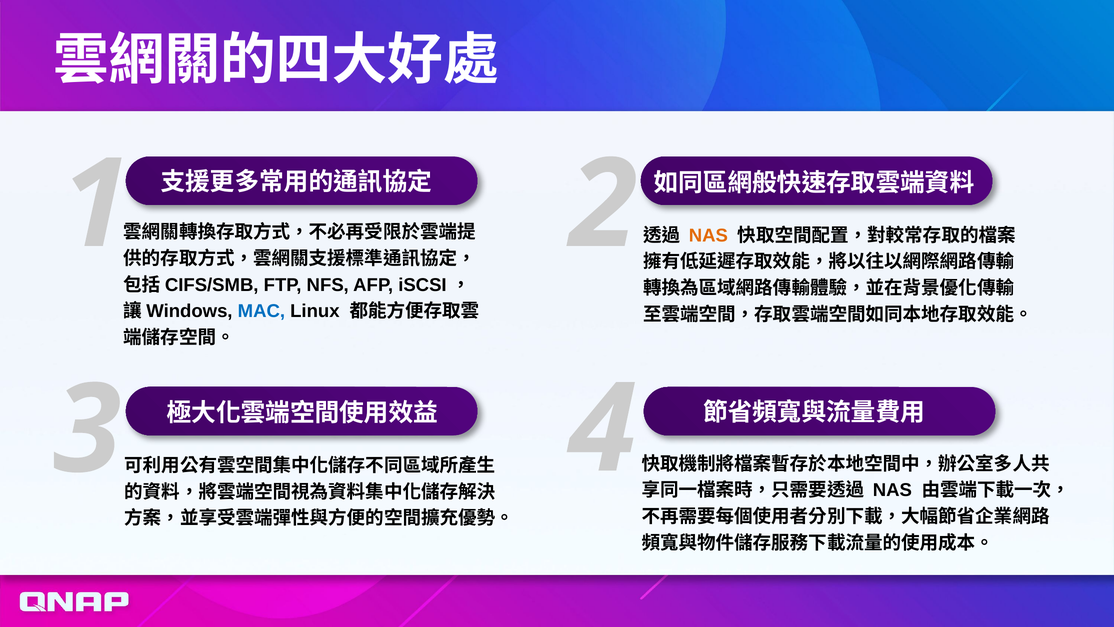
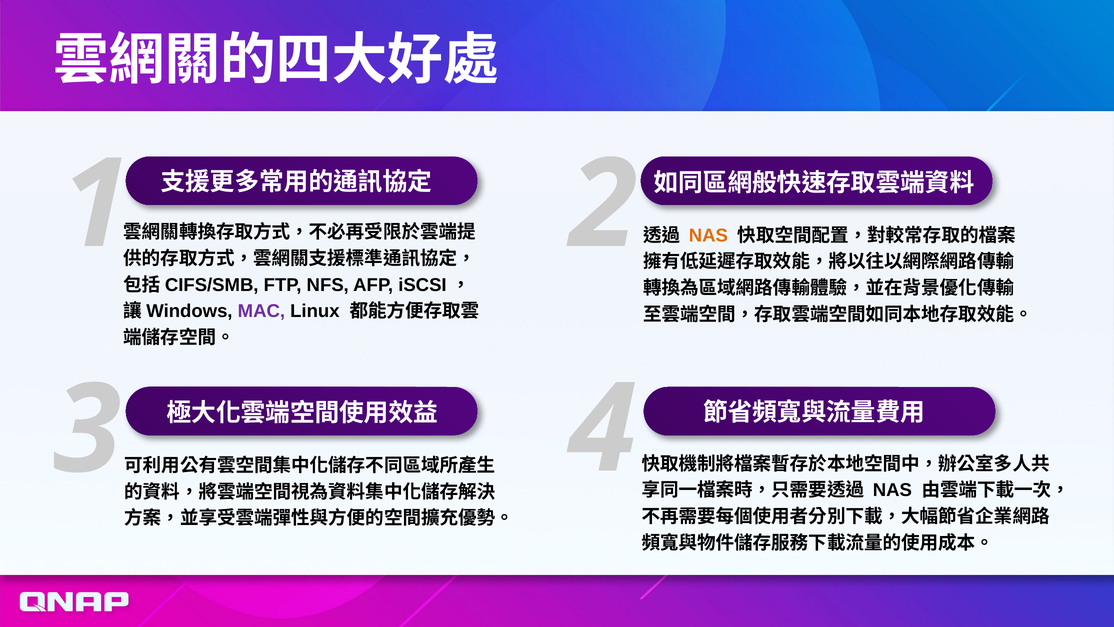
MAC colour: blue -> purple (261, 311)
